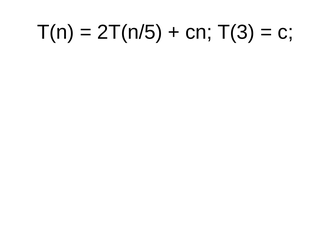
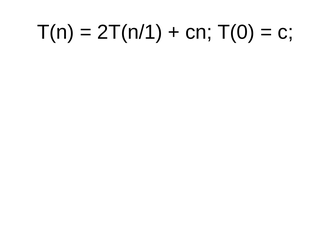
2T(n/5: 2T(n/5 -> 2T(n/1 (130, 32)
T(3: T(3 -> T(0 (236, 32)
